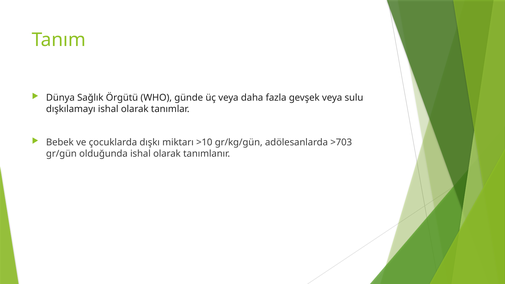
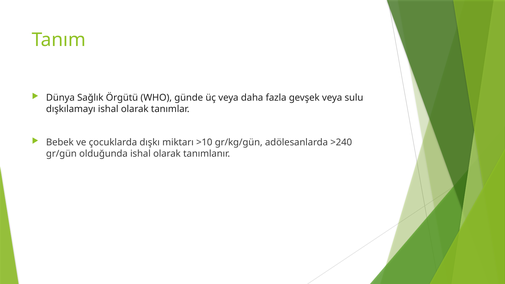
>703: >703 -> >240 (341, 142)
